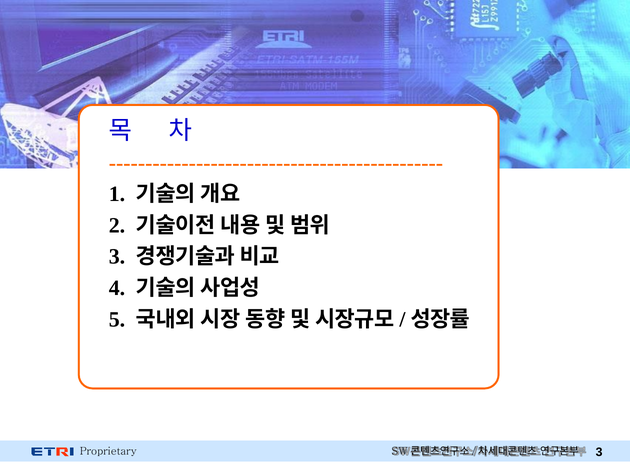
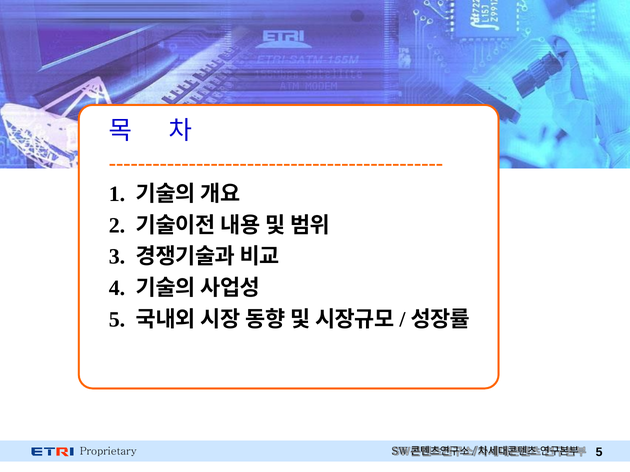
3: 3 -> 5 (599, 453)
